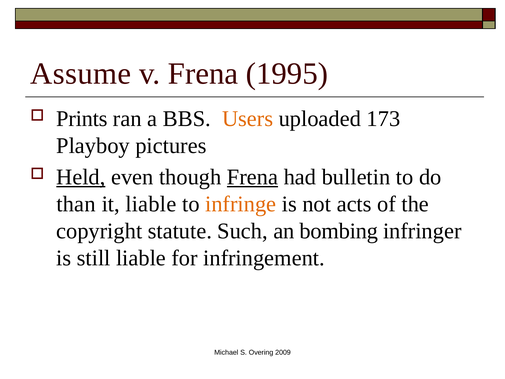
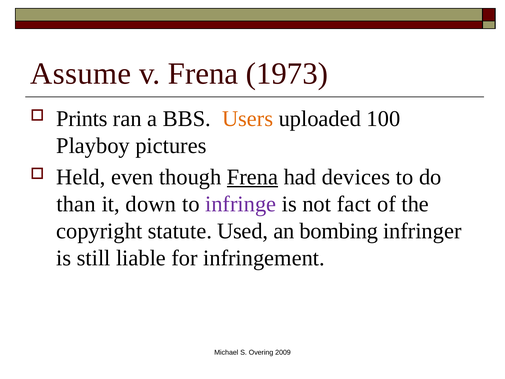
1995: 1995 -> 1973 (287, 74)
173: 173 -> 100 (383, 119)
Held underline: present -> none (81, 177)
bulletin: bulletin -> devices (356, 177)
it liable: liable -> down (151, 204)
infringe colour: orange -> purple (241, 204)
acts: acts -> fact (354, 204)
Such: Such -> Used (243, 231)
